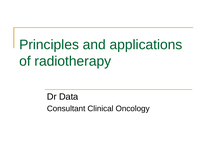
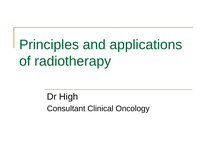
Data: Data -> High (69, 97)
